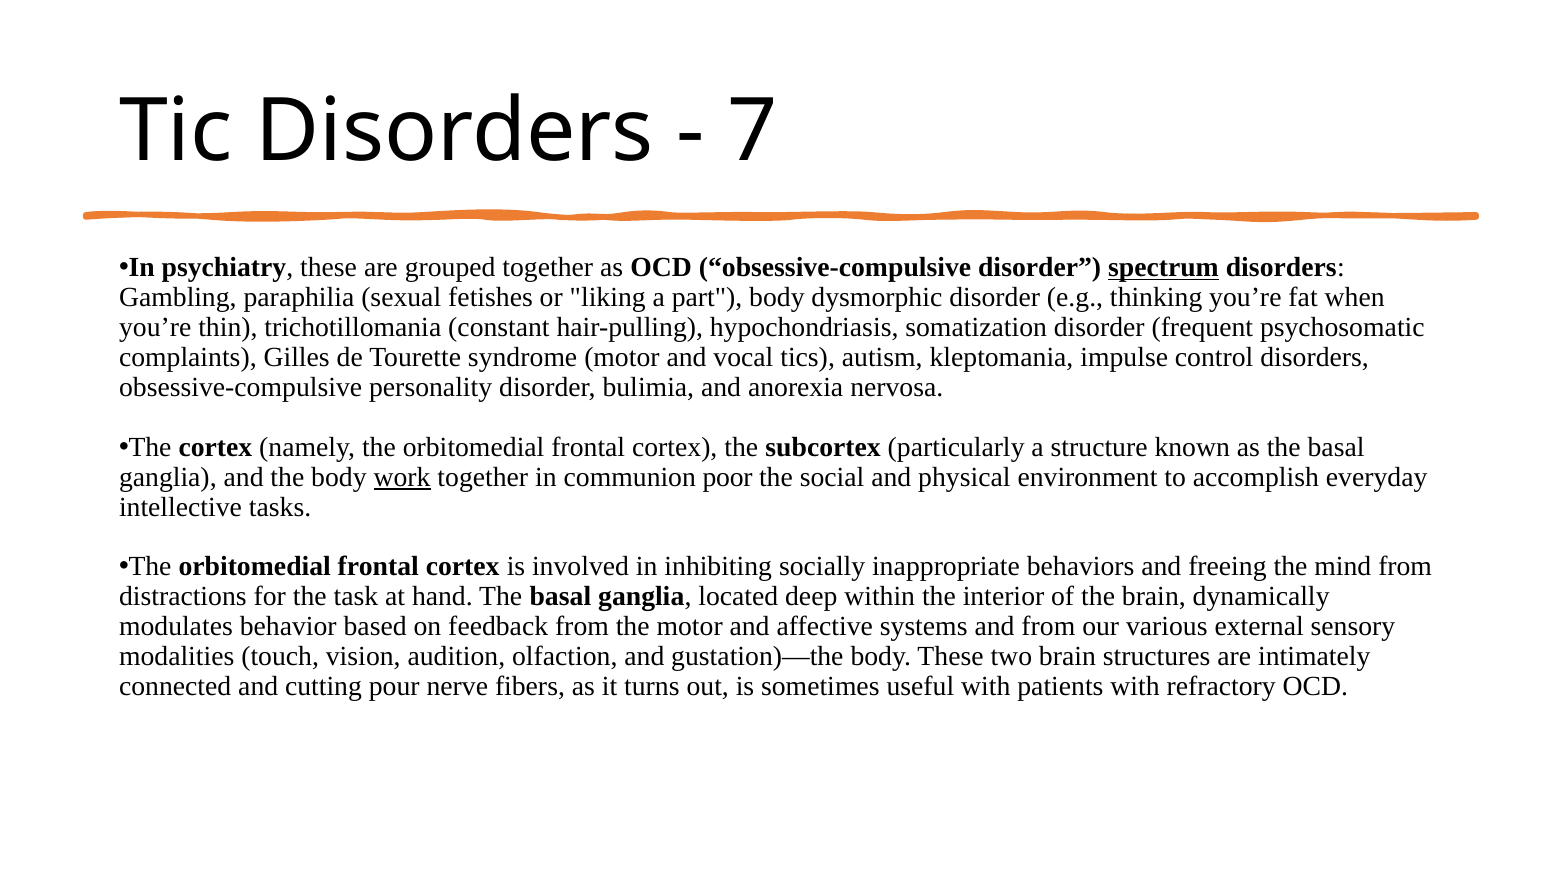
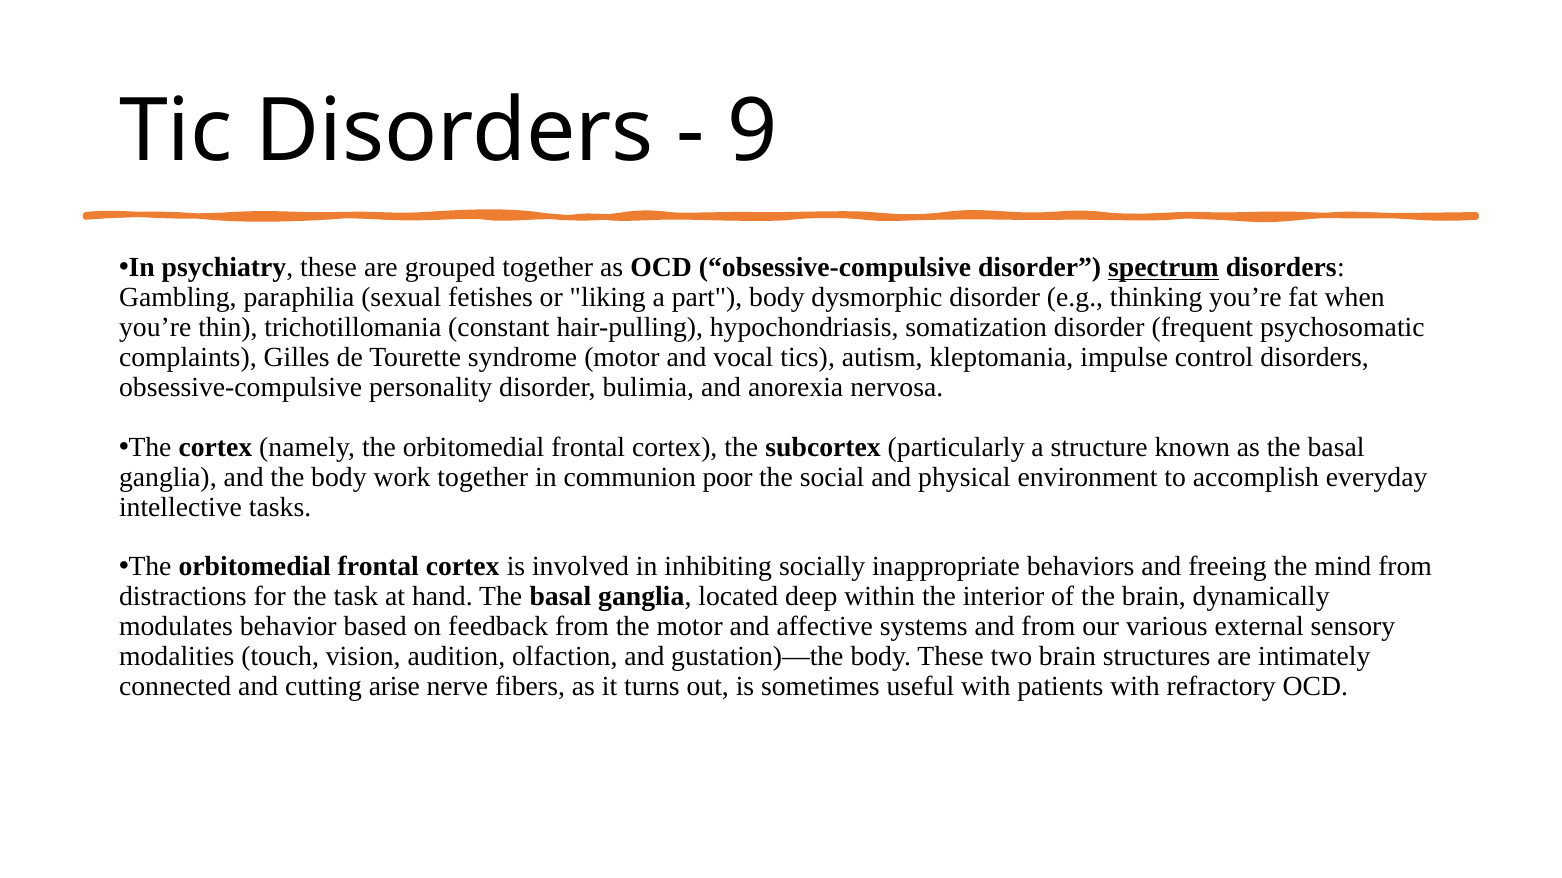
7: 7 -> 9 (753, 131)
work underline: present -> none (402, 477)
pour: pour -> arise (394, 687)
